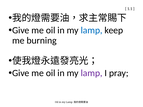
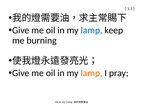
lamp colour: purple -> orange (92, 73)
